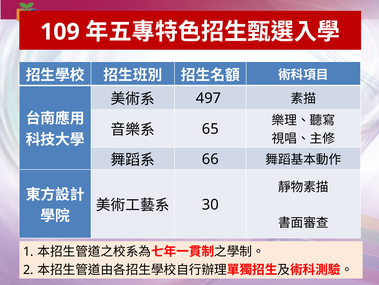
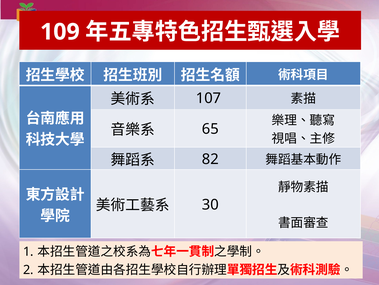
497: 497 -> 107 (208, 98)
66: 66 -> 82 (210, 159)
